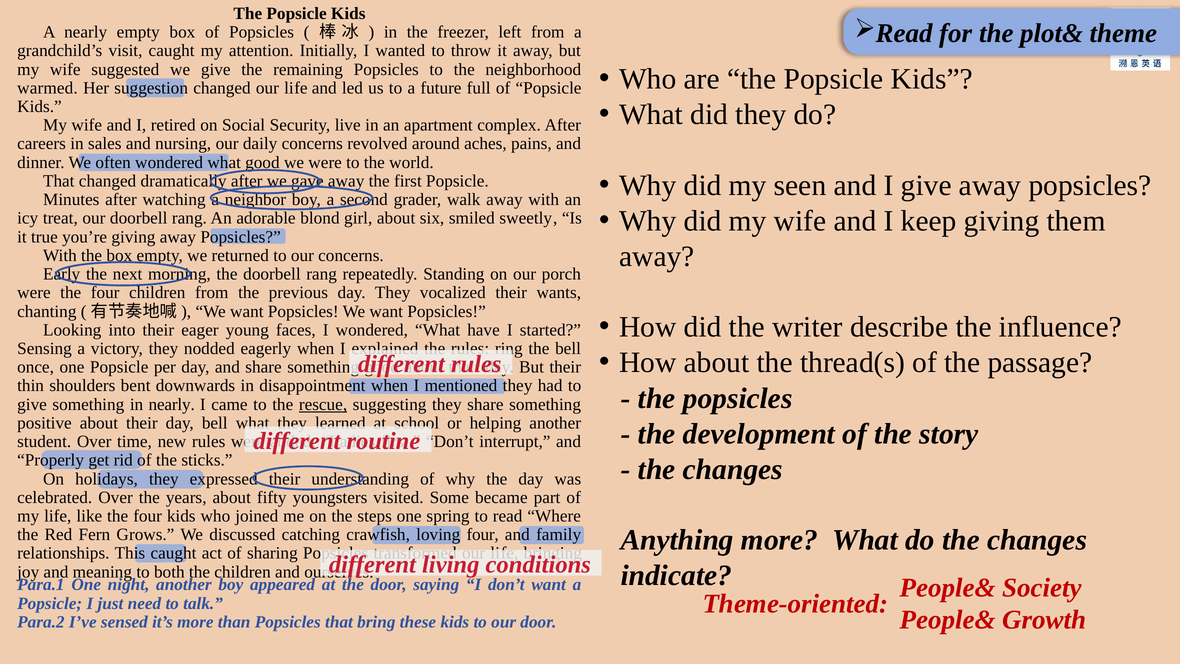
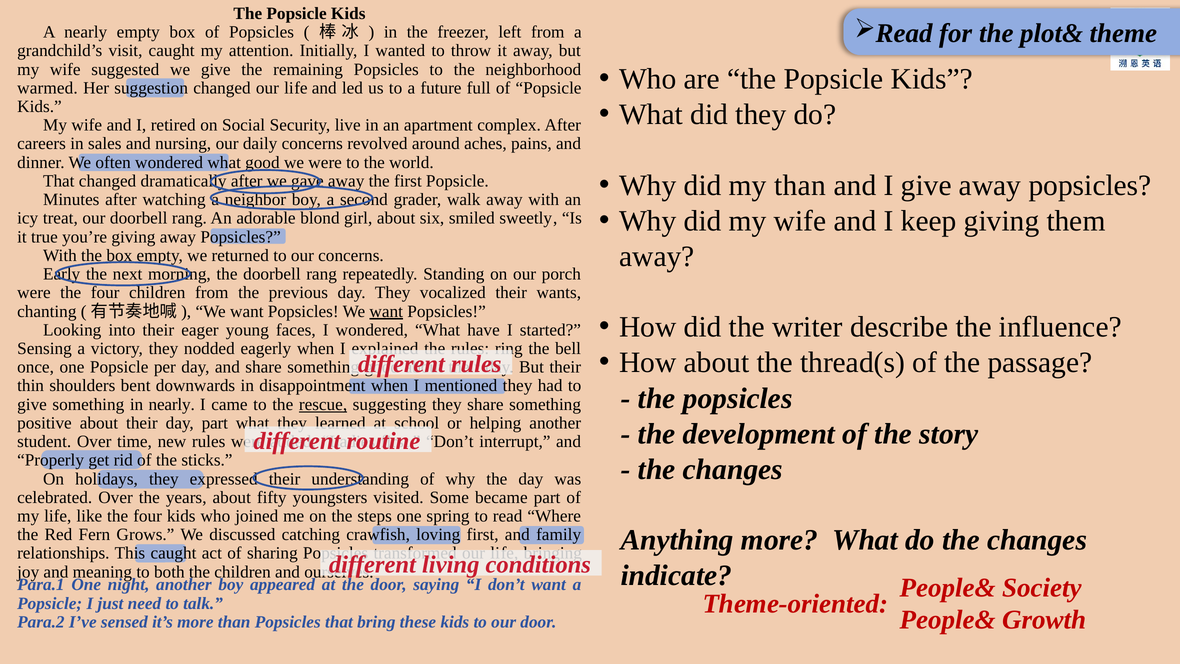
my seen: seen -> than (800, 185)
want underline: none -> present (386, 311)
day bell: bell -> part (215, 423)
loving four: four -> first (483, 534)
